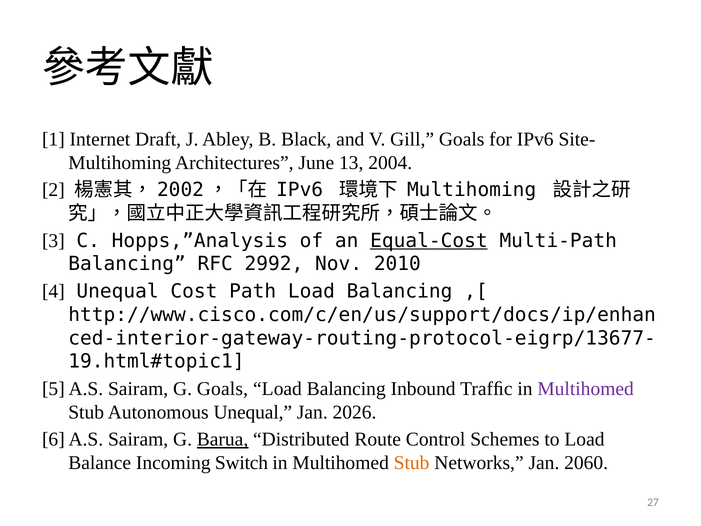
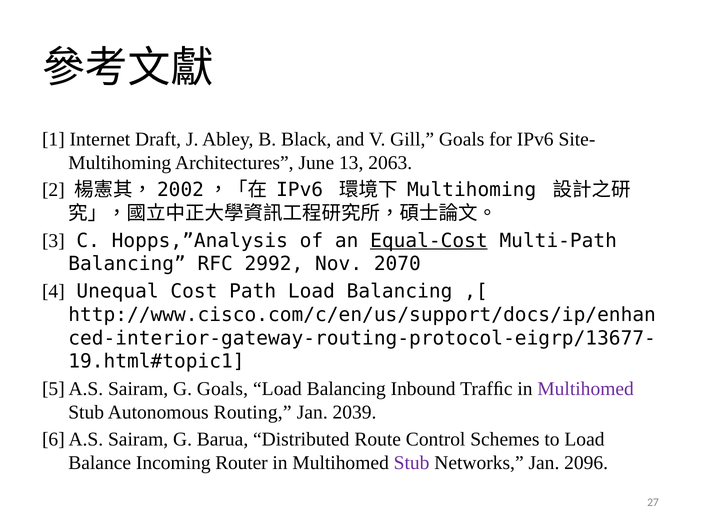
2004: 2004 -> 2063 (390, 163)
2010: 2010 -> 2070 (397, 264)
Autonomous Unequal: Unequal -> Routing (253, 412)
2026: 2026 -> 2039 (355, 412)
Barua underline: present -> none (223, 439)
Switch: Switch -> Router (241, 463)
Stub colour: orange -> purple (412, 463)
2060: 2060 -> 2096 (586, 463)
